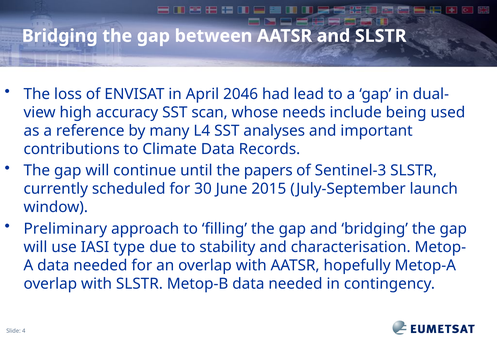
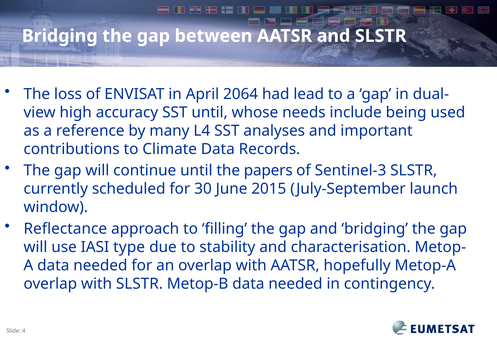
2046: 2046 -> 2064 (241, 94)
SST scan: scan -> until (210, 112)
Preliminary: Preliminary -> Reflectance (65, 229)
